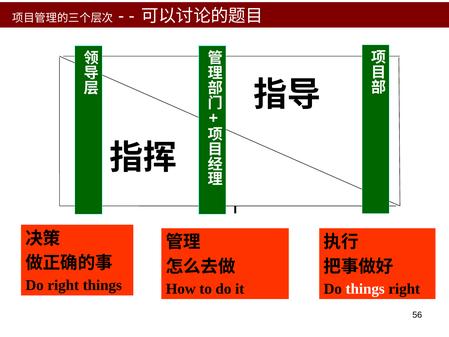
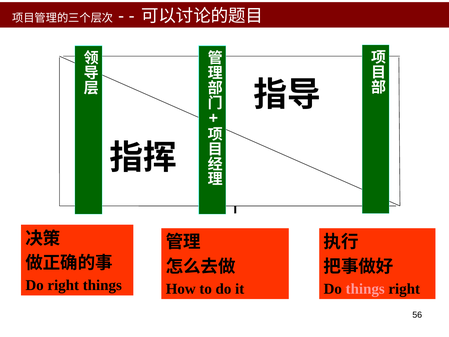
things colour: white -> pink (365, 289)
